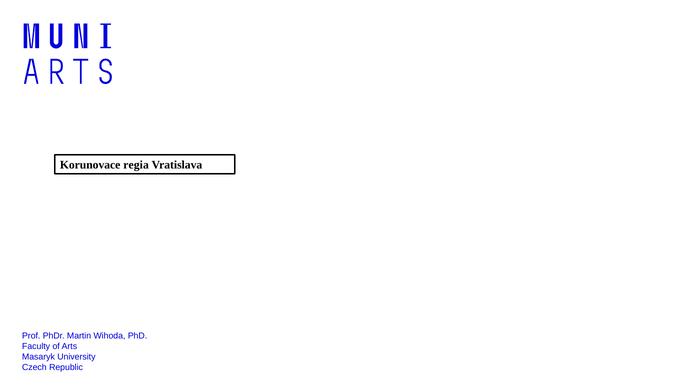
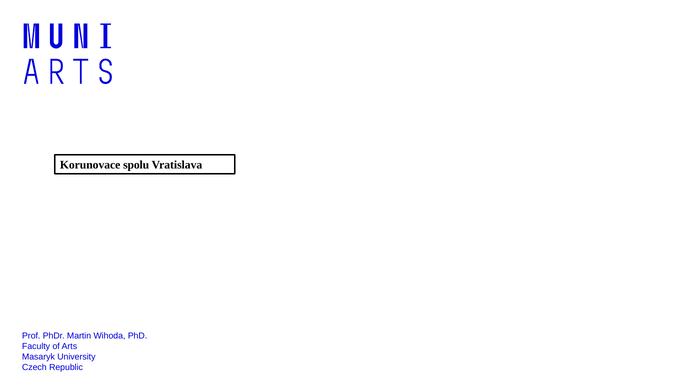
regia: regia -> spolu (136, 165)
